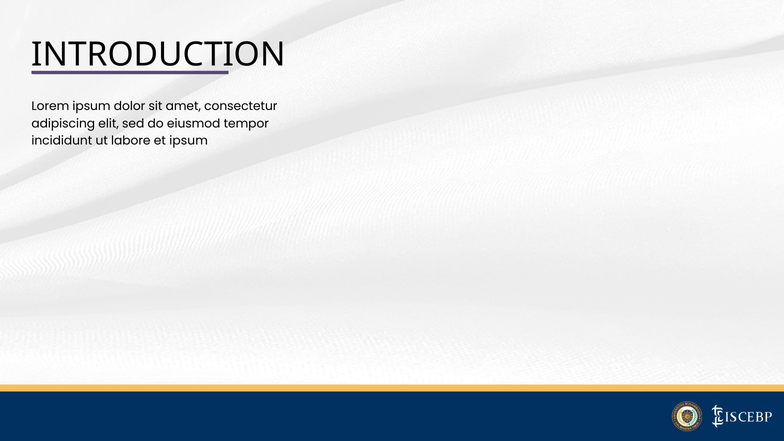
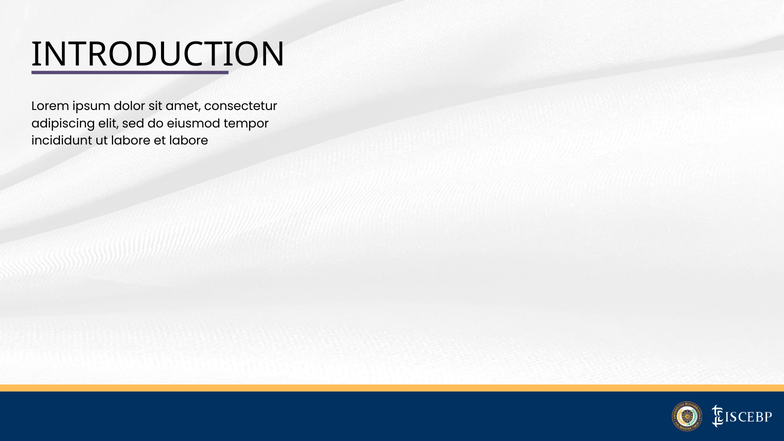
et ipsum: ipsum -> labore (189, 141)
